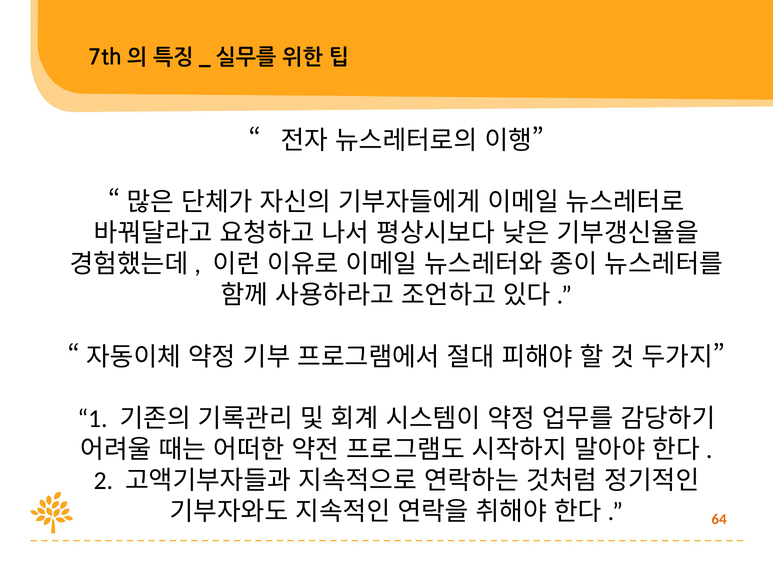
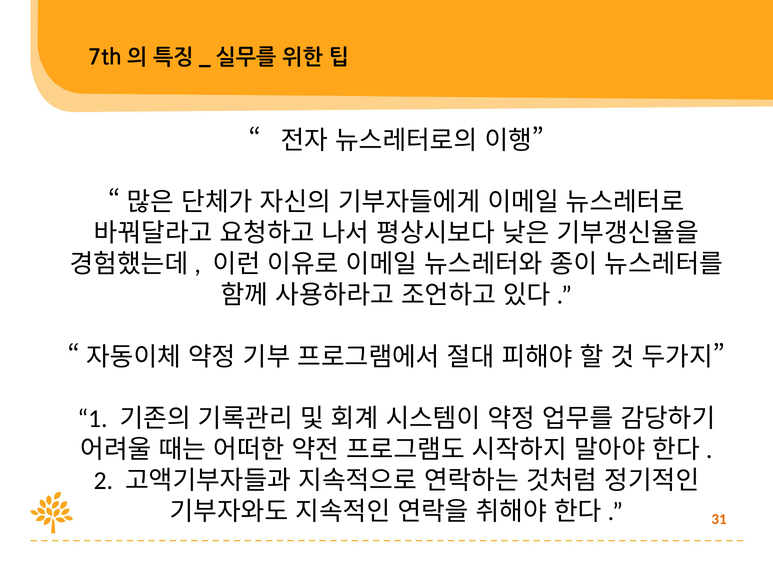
64: 64 -> 31 (719, 519)
